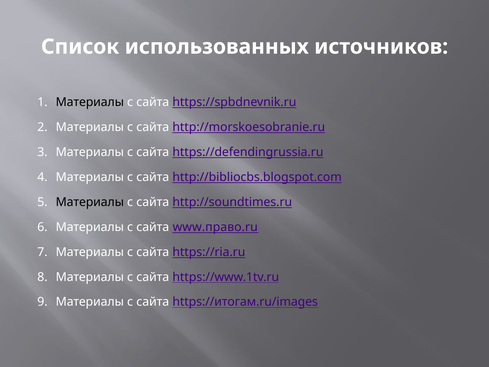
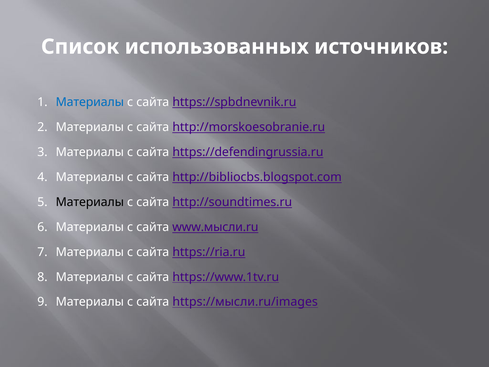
Материалы colour: black -> blue (90, 102)
www.право.ru: www.право.ru -> www.мысли.ru (215, 227)
https://итогам.ru/images: https://итогам.ru/images -> https://мысли.ru/images (245, 302)
